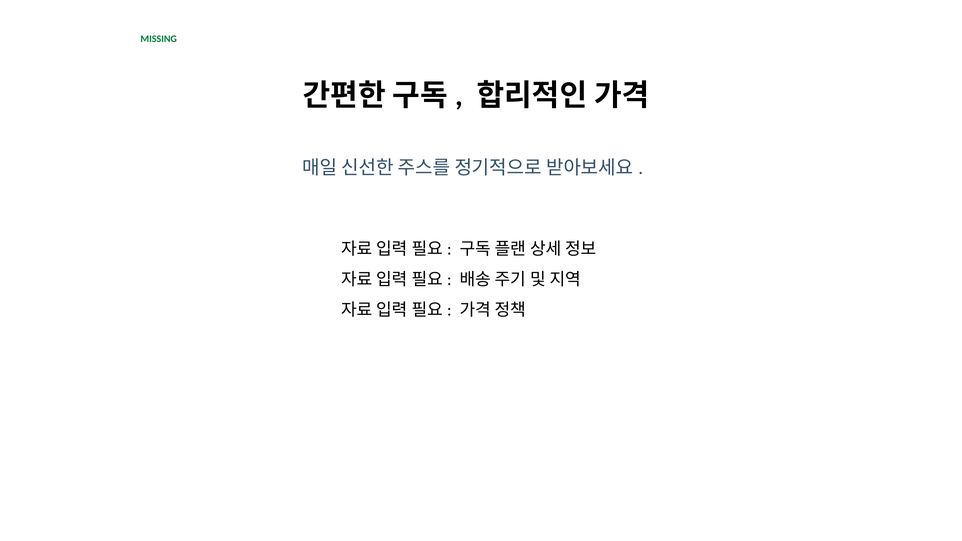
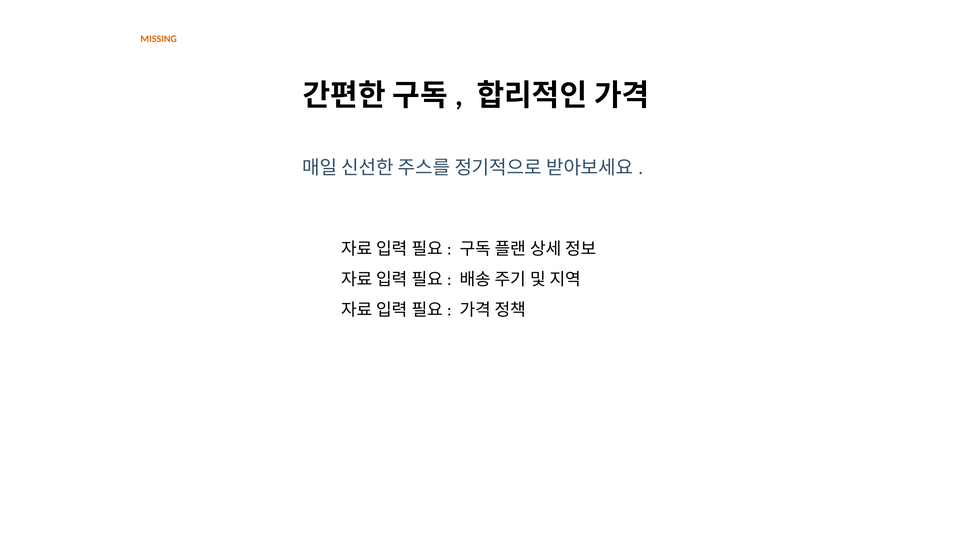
MISSING colour: green -> orange (159, 39)
